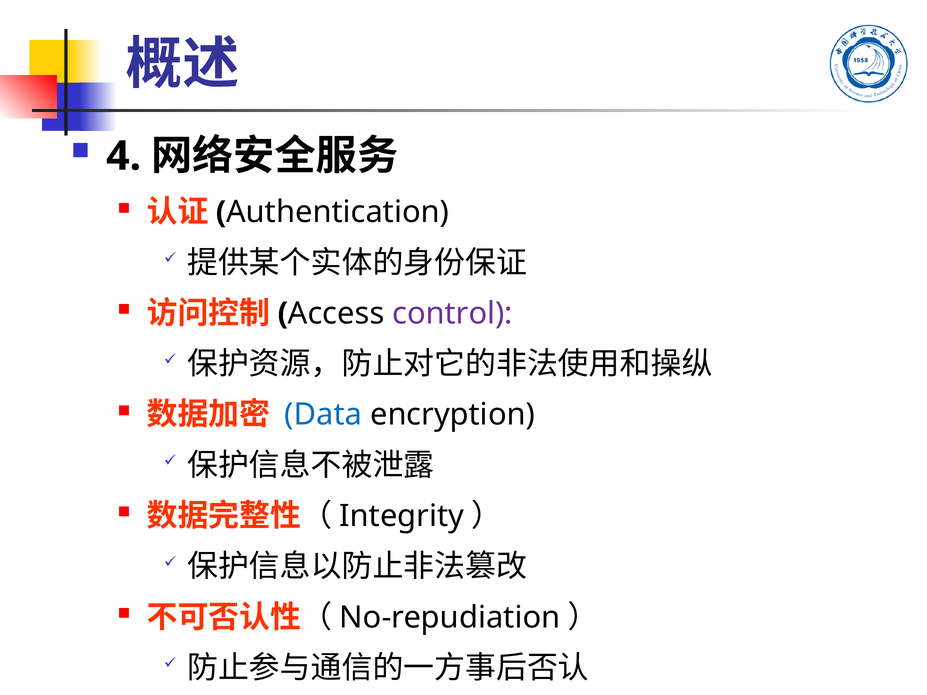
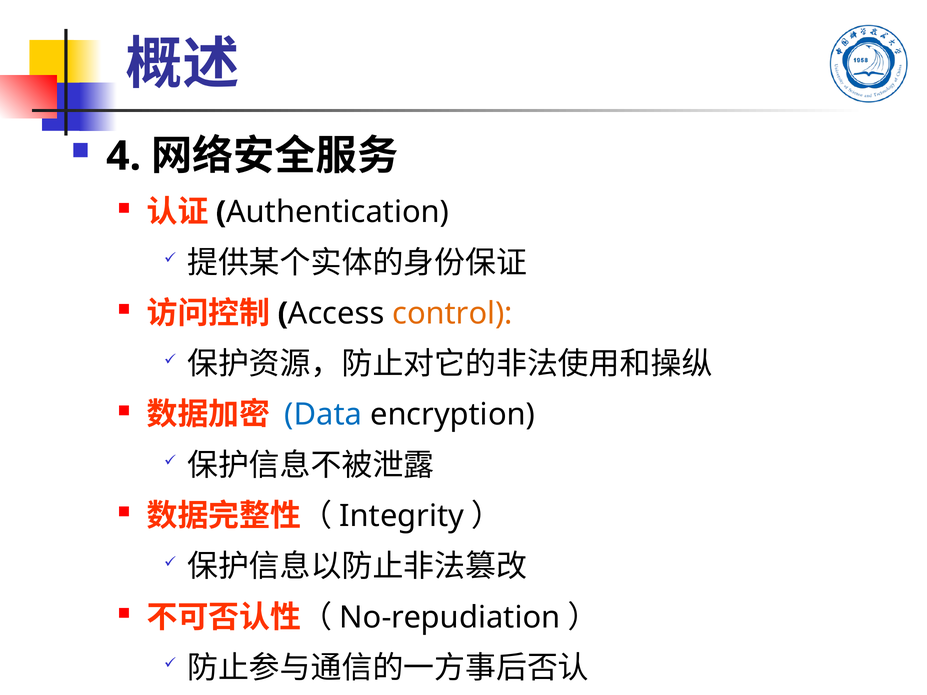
control colour: purple -> orange (453, 314)
